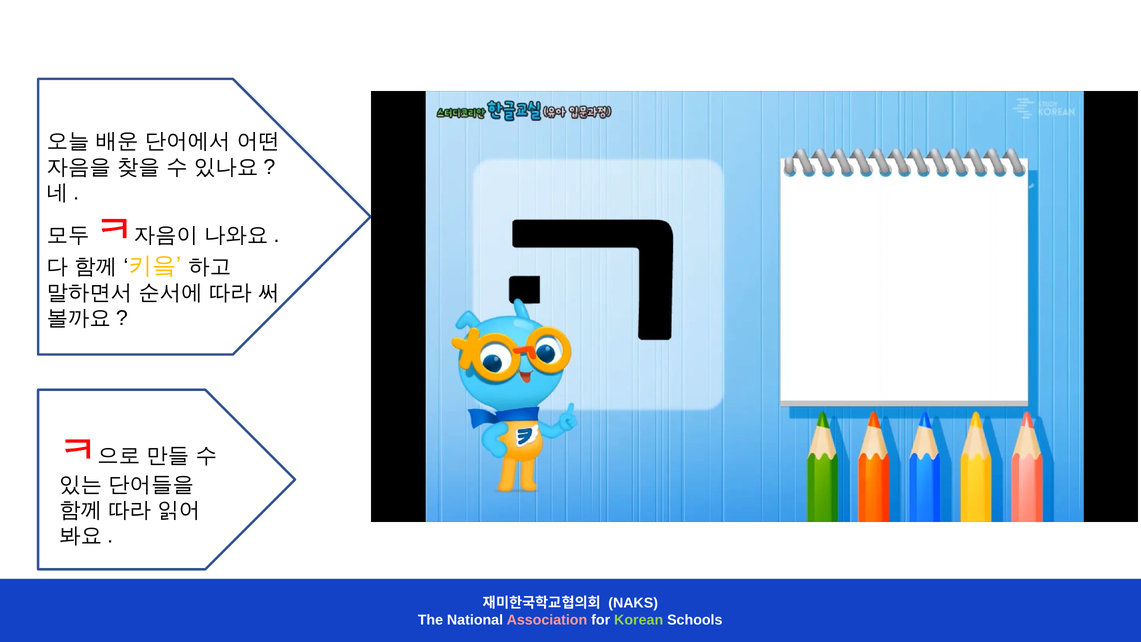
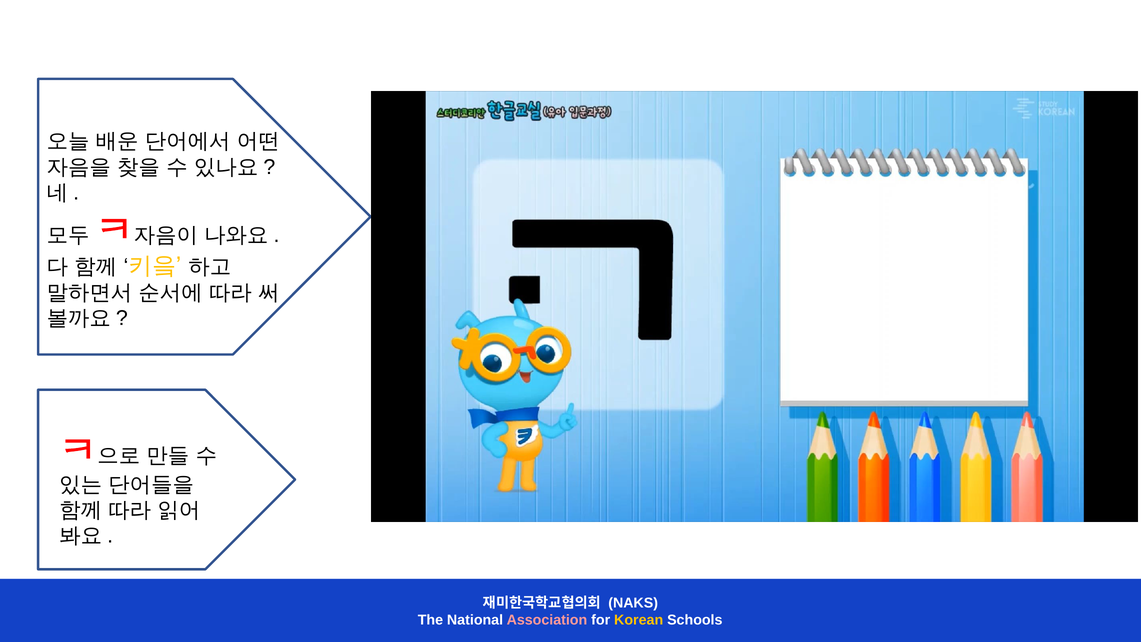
Korean colour: light green -> yellow (639, 620)
